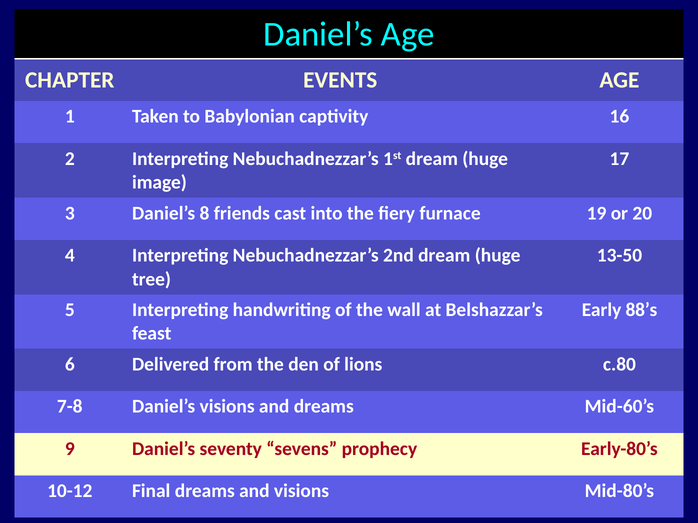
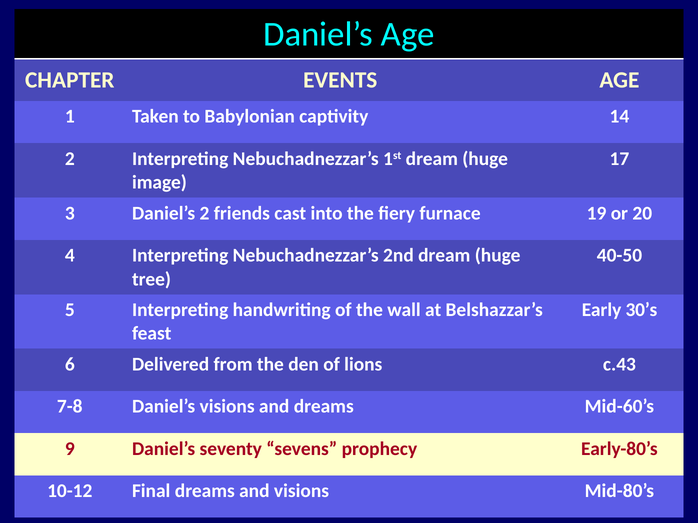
16: 16 -> 14 (619, 117)
Daniel’s 8: 8 -> 2 (204, 213)
13-50: 13-50 -> 40-50 (619, 256)
88’s: 88’s -> 30’s (641, 310)
c.80: c.80 -> c.43 (619, 365)
